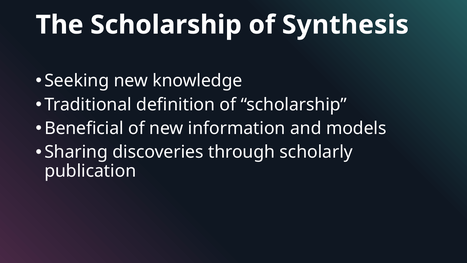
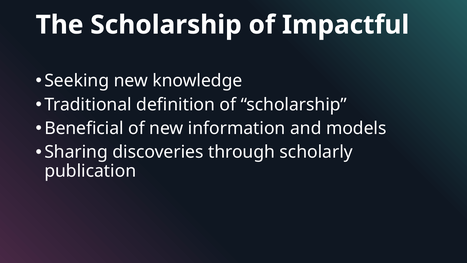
Synthesis: Synthesis -> Impactful (346, 25)
